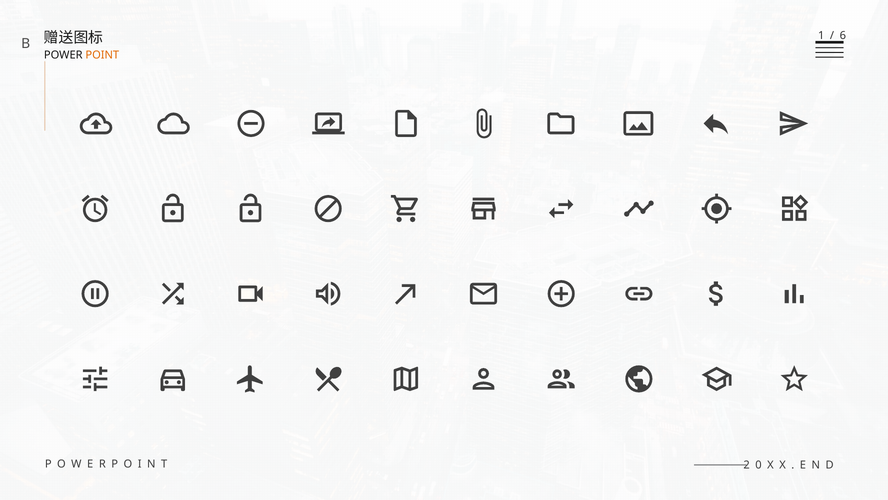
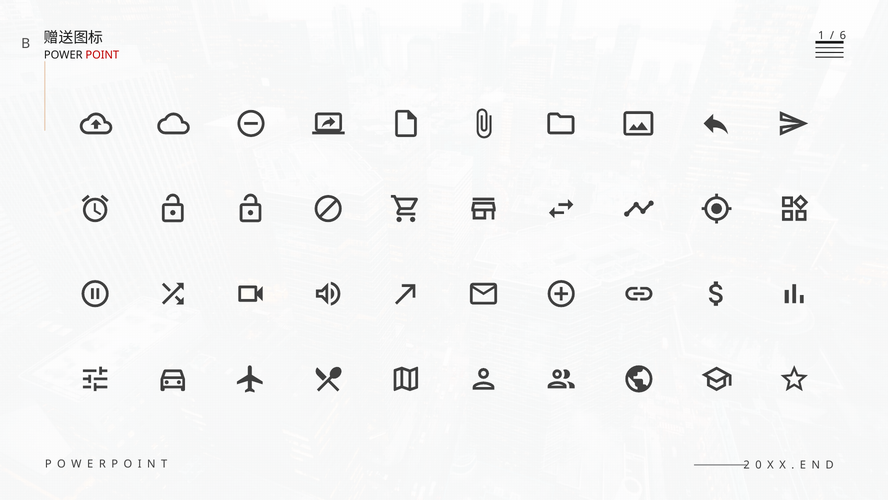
POINT colour: orange -> red (102, 55)
